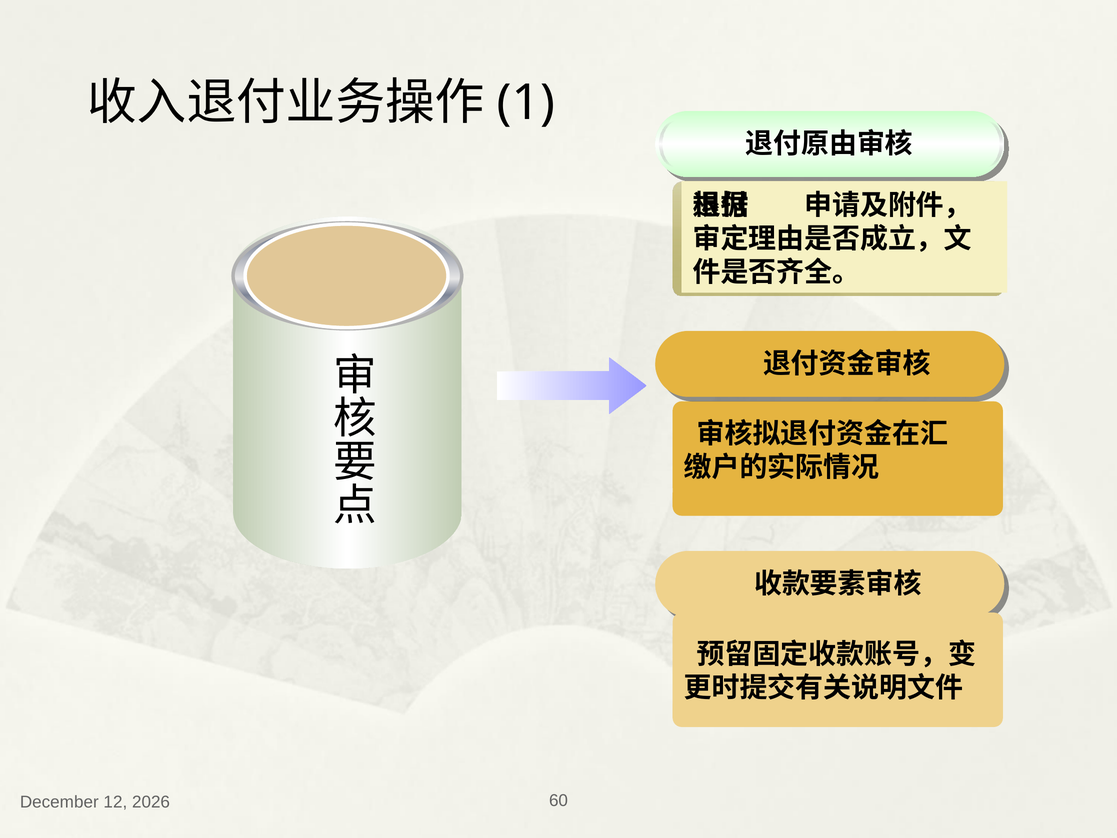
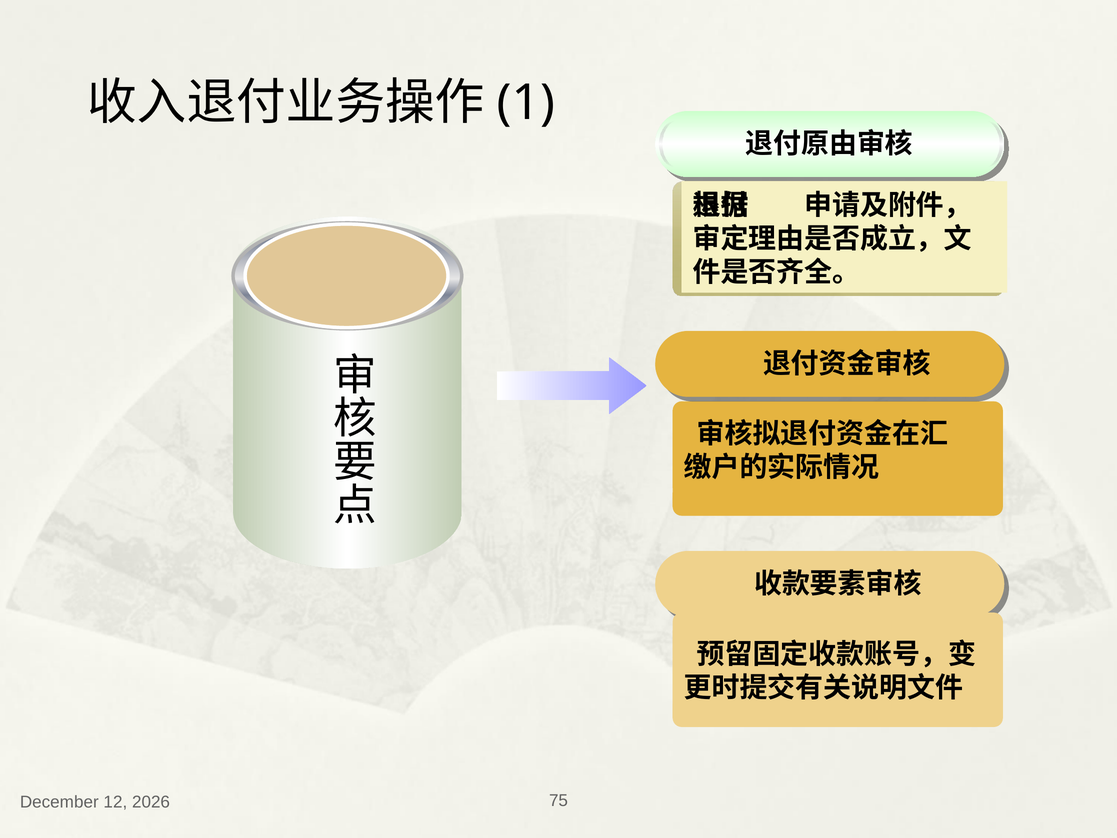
60: 60 -> 75 (558, 800)
